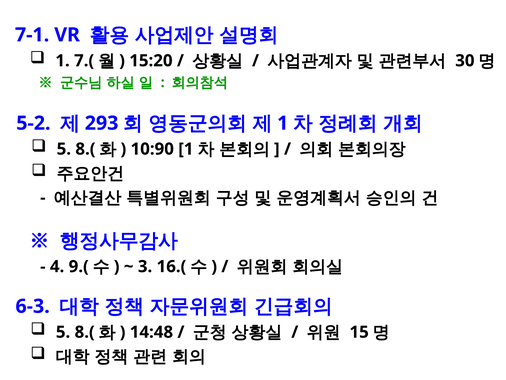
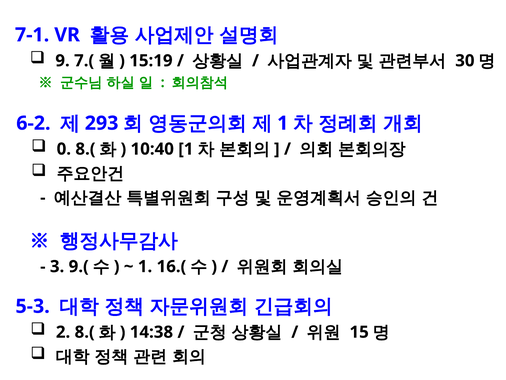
1: 1 -> 9 (63, 61)
15:20: 15:20 -> 15:19 (151, 61)
5-2: 5-2 -> 6-2 (33, 123)
5: 5 -> 0 (64, 149)
10:90: 10:90 -> 10:40 (152, 149)
4: 4 -> 3 (57, 266)
3: 3 -> 1 (145, 266)
6-3: 6-3 -> 5-3 (33, 306)
5: 5 -> 2 (63, 332)
14:48: 14:48 -> 14:38 (151, 332)
